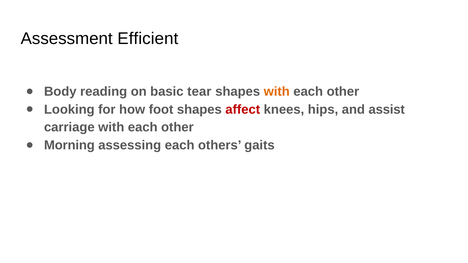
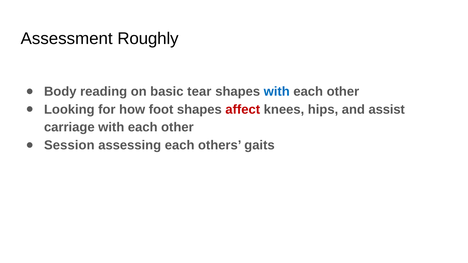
Efficient: Efficient -> Roughly (148, 39)
with colour: orange -> blue (277, 92)
Morning: Morning -> Session (69, 145)
